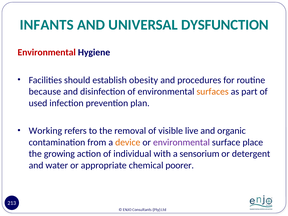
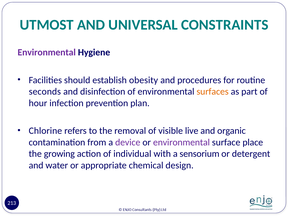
INFANTS: INFANTS -> UTMOST (47, 25)
DYSFUNCTION: DYSFUNCTION -> CONSTRAINTS (225, 25)
Environmental colour: red -> purple (47, 52)
because: because -> seconds (45, 92)
used: used -> hour (38, 103)
Working: Working -> Chlorine (45, 131)
device colour: orange -> purple (128, 142)
poorer: poorer -> design (180, 165)
